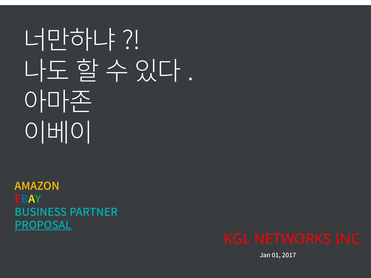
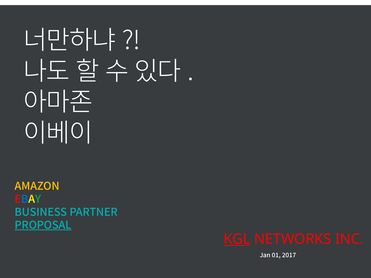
KGL underline: none -> present (237, 239)
